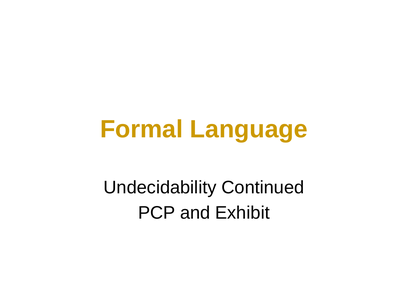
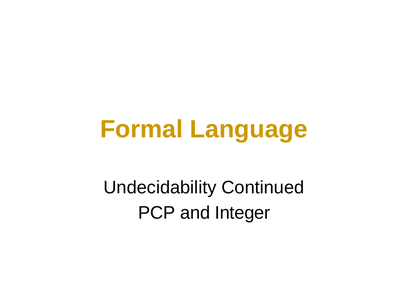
Exhibit: Exhibit -> Integer (243, 213)
